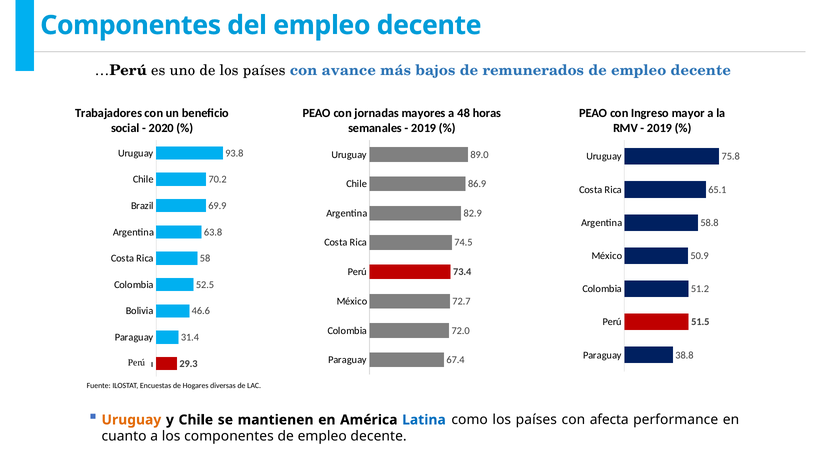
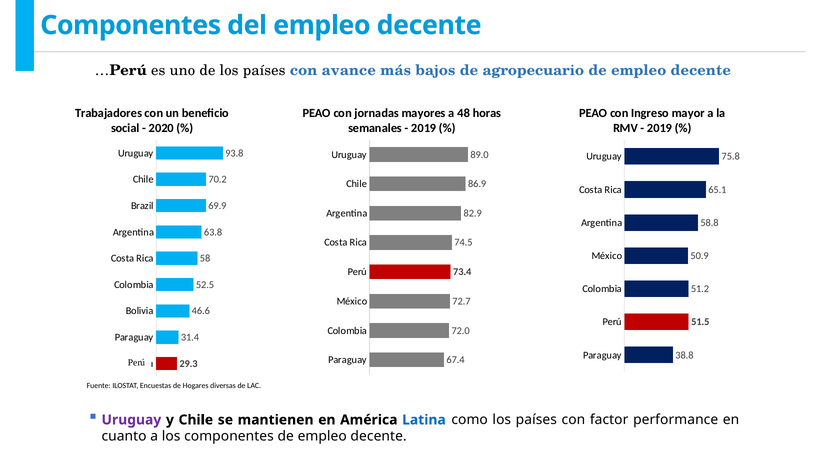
remunerados: remunerados -> agropecuario (533, 70)
Uruguay colour: orange -> purple (131, 420)
afecta: afecta -> factor (609, 420)
